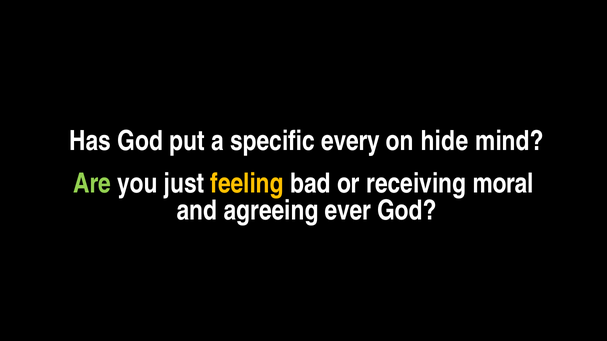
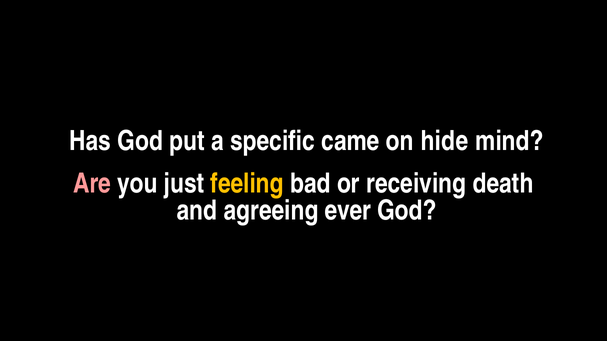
every: every -> came (350, 141)
Are colour: light green -> pink (92, 184)
moral: moral -> death (503, 184)
